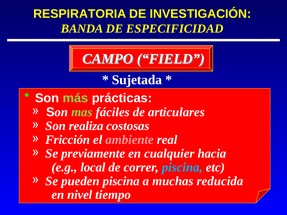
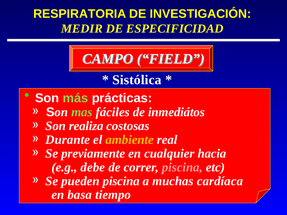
BANDA: BANDA -> MEDIR (82, 29)
Sujetada: Sujetada -> Sistólica (137, 80)
articulares: articulares -> inmediátos (176, 112)
Fricción: Fricción -> Durante (68, 140)
ambiente colour: pink -> yellow (130, 140)
local: local -> debe (93, 167)
piscina colour: light blue -> pink (182, 167)
reducida: reducida -> cardíaca (220, 181)
nivel: nivel -> basa (80, 195)
